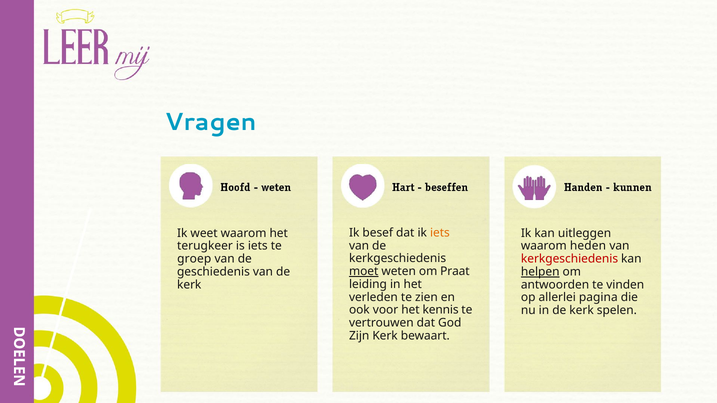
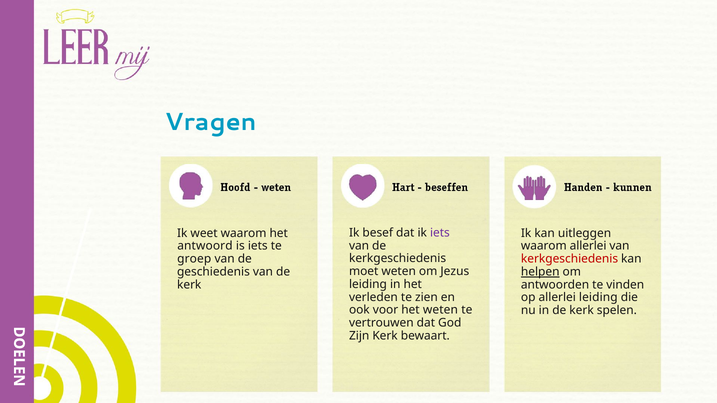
iets colour: orange -> purple (440, 233)
terugkeer: terugkeer -> antwoord (205, 246)
waarom heden: heden -> allerlei (588, 246)
moet underline: present -> none (364, 272)
Praat: Praat -> Jezus (455, 272)
allerlei pagina: pagina -> leiding (598, 298)
het kennis: kennis -> weten (440, 310)
